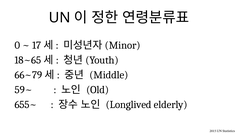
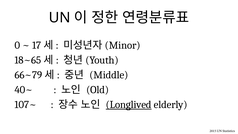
59~: 59~ -> 40~ (24, 90)
655~: 655~ -> 107~ (26, 104)
Longlived underline: none -> present (129, 104)
